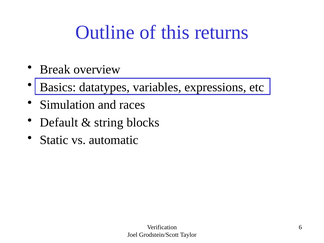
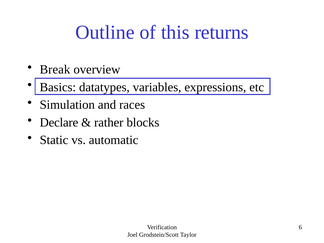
Default: Default -> Declare (59, 122)
string: string -> rather (109, 122)
